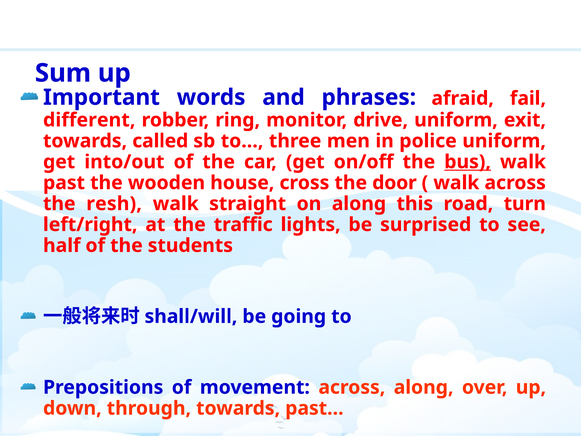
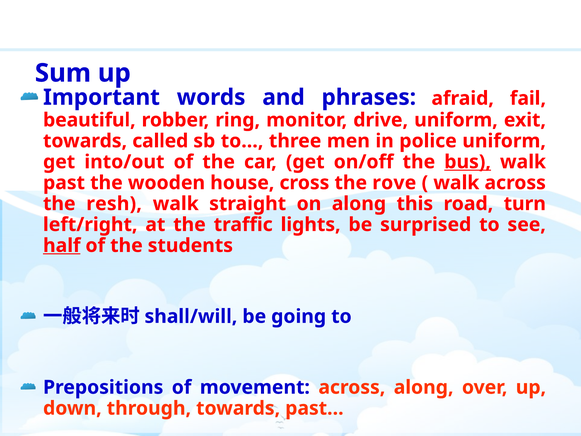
different: different -> beautiful (89, 120)
door: door -> rove (394, 183)
half underline: none -> present (62, 245)
